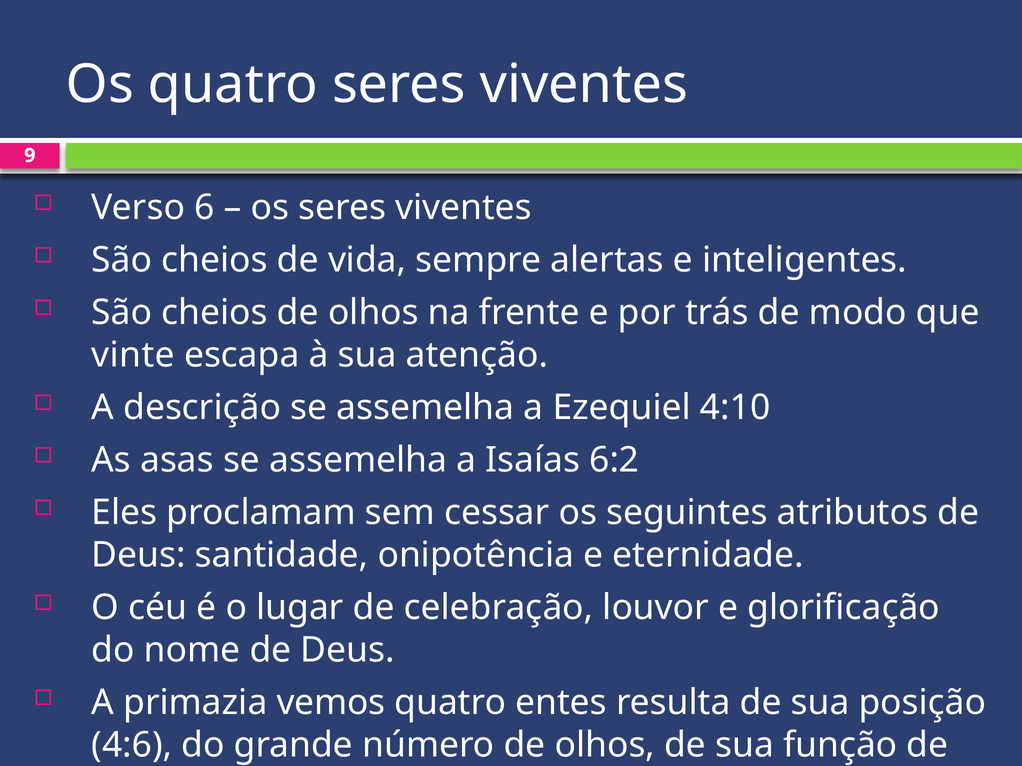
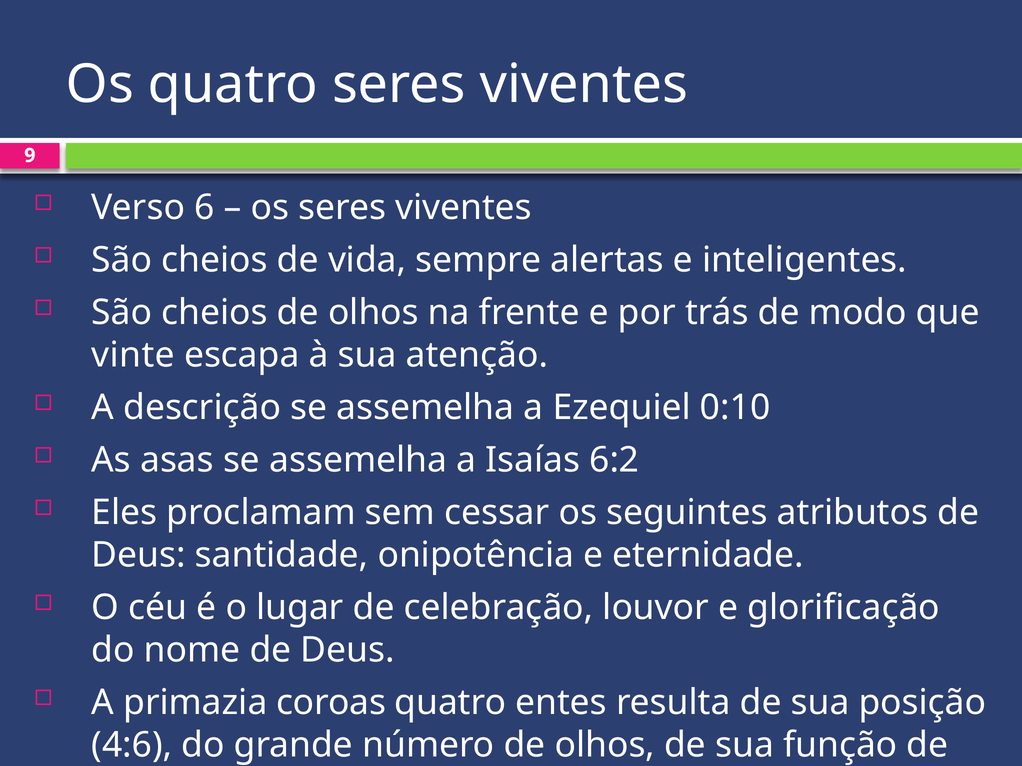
4:10: 4:10 -> 0:10 (735, 408)
vemos: vemos -> coroas (331, 703)
